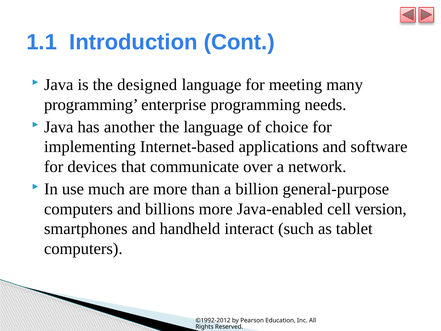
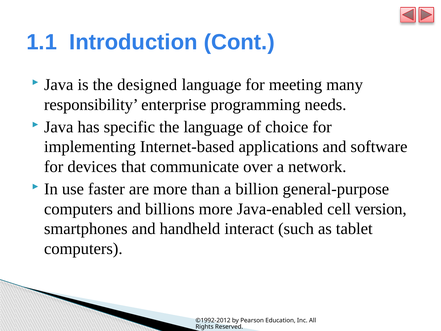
programming: programming -> responsibility (91, 105)
another: another -> specific (129, 127)
much: much -> faster (106, 189)
